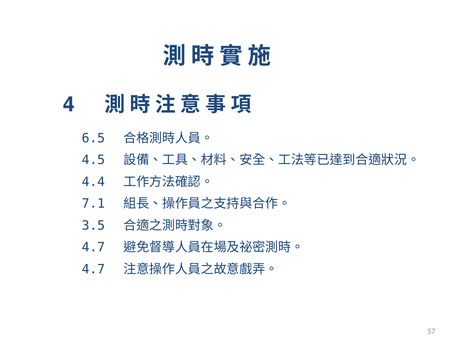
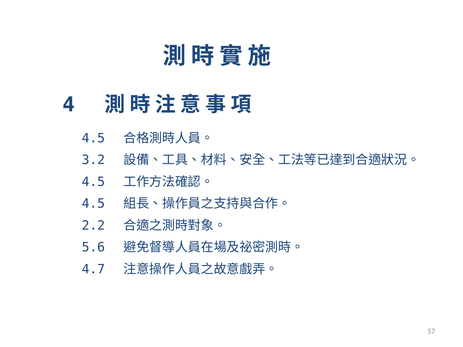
6.5: 6.5 -> 4.5 (93, 138)
4.5: 4.5 -> 3.2 (93, 160)
4.4: 4.4 -> 4.5 (93, 182)
7.1: 7.1 -> 4.5 (93, 204)
3.5: 3.5 -> 2.2 (93, 226)
4.7: 4.7 -> 5.6 (93, 248)
